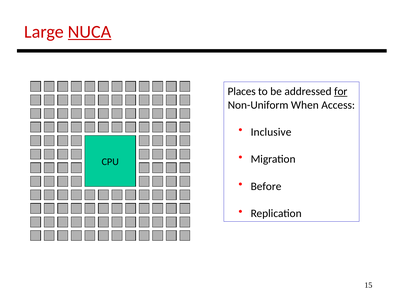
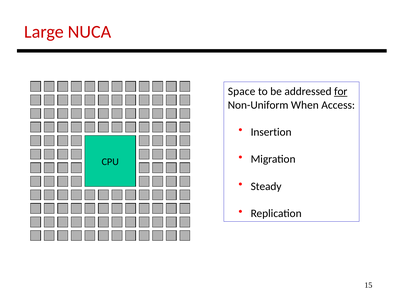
NUCA underline: present -> none (90, 32)
Places: Places -> Space (242, 91)
Inclusive: Inclusive -> Insertion (271, 132)
Before: Before -> Steady (266, 186)
